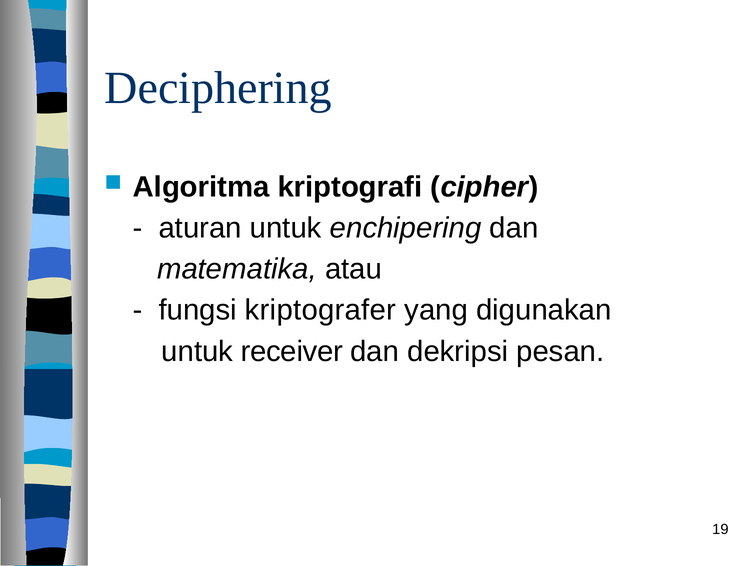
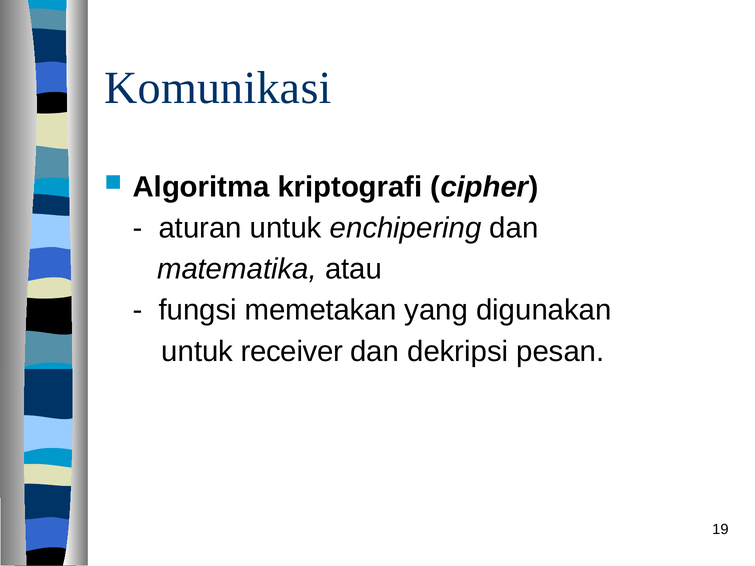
Deciphering: Deciphering -> Komunikasi (218, 88)
kriptografer: kriptografer -> memetakan (321, 310)
